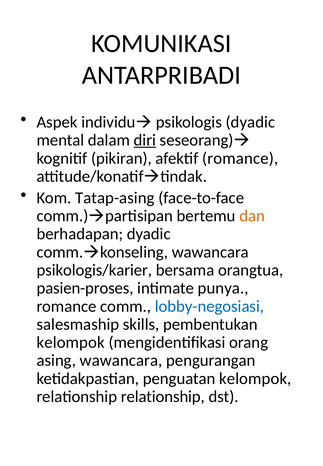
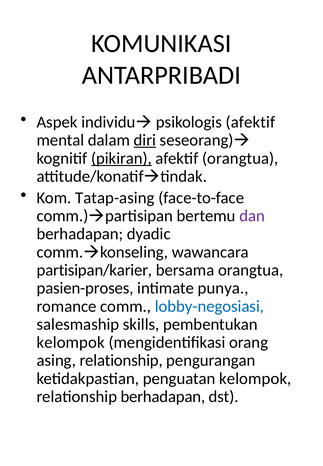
psikologis dyadic: dyadic -> afektif (250, 122)
pikiran underline: none -> present (121, 158)
afektif romance: romance -> orangtua (240, 158)
dan colour: orange -> purple (252, 216)
psikologis/karier: psikologis/karier -> partisipan/karier (94, 270)
asing wawancara: wawancara -> relationship (121, 361)
relationship relationship: relationship -> berhadapan (163, 397)
